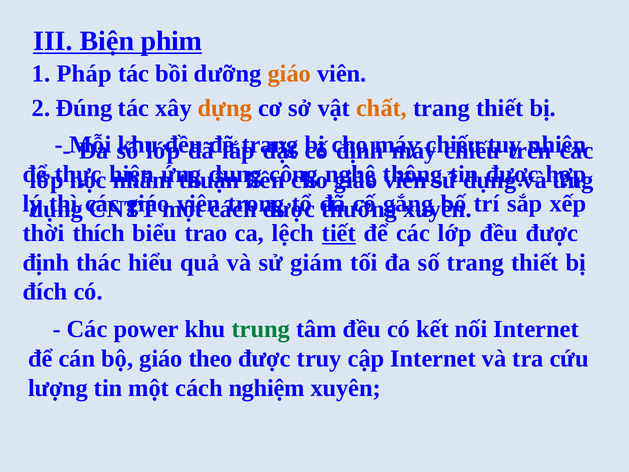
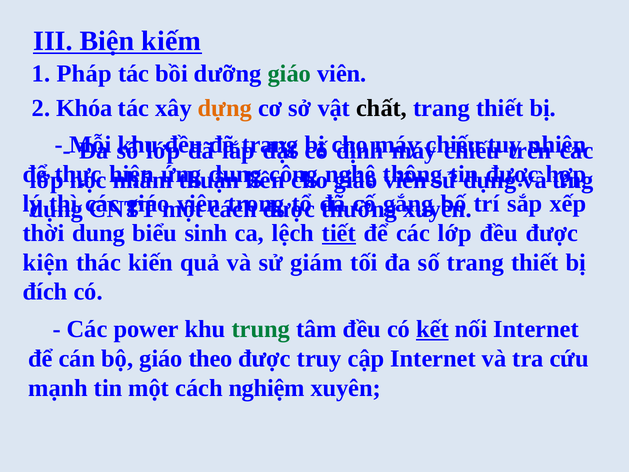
phim: phim -> kiếm (171, 41)
giáo colour: orange -> green (289, 74)
Đúng: Đúng -> Khóa (84, 108)
chất colour: orange -> black (382, 108)
thích: thích -> dung (99, 233)
trao: trao -> sinh (206, 233)
định: định -> kiện (46, 262)
hiểu: hiểu -> kiến (151, 262)
kết underline: none -> present (432, 329)
lượng: lượng -> mạnh (58, 388)
